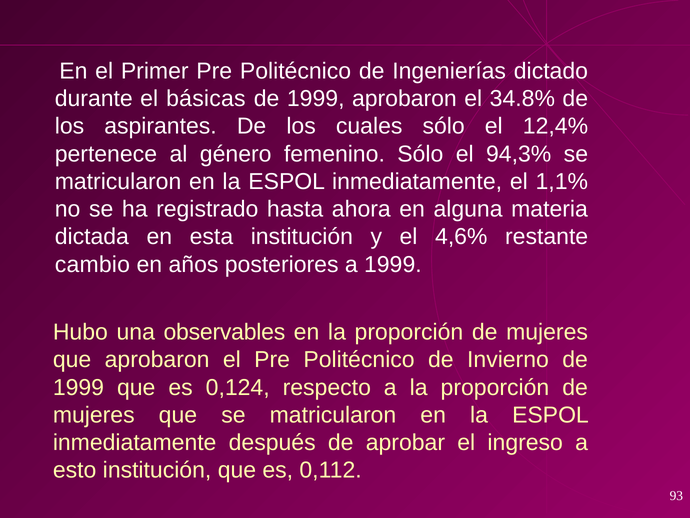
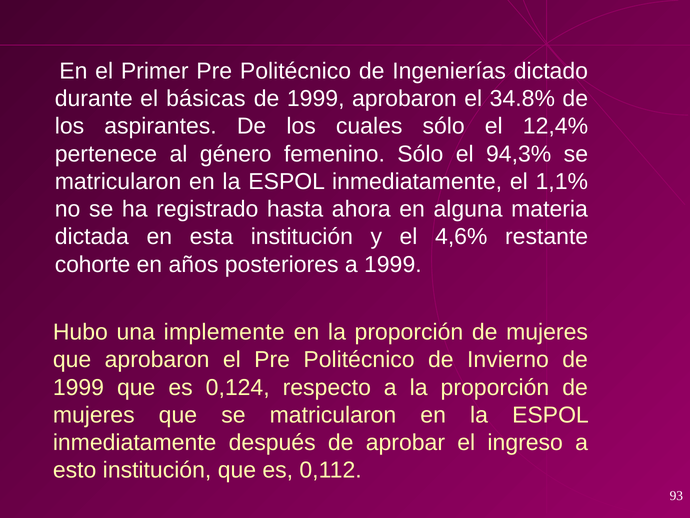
cambio: cambio -> cohorte (93, 264)
observables: observables -> implemente (224, 332)
